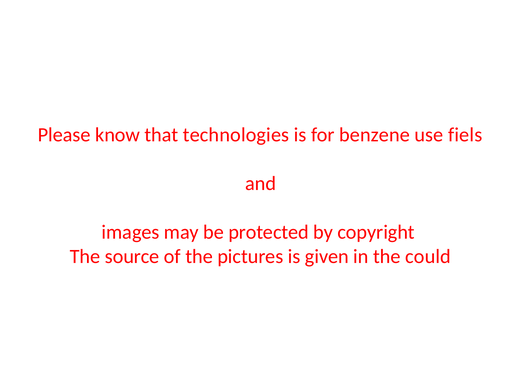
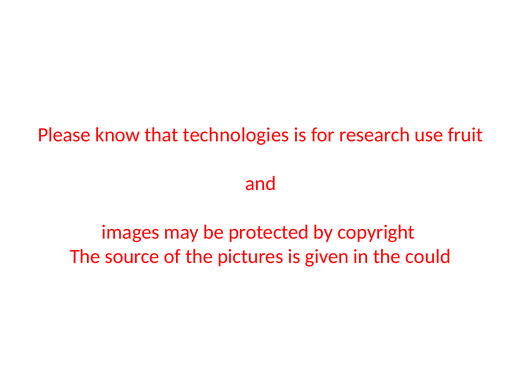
benzene: benzene -> research (375, 135)
fiels: fiels -> fruit (465, 135)
